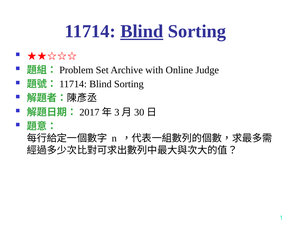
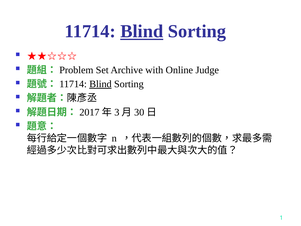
Blind underline: none -> present (100, 84)
